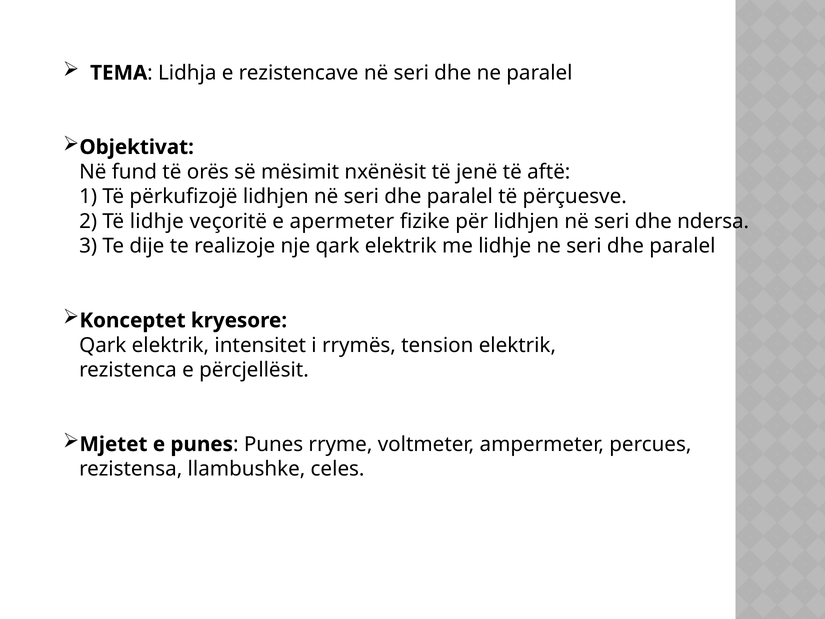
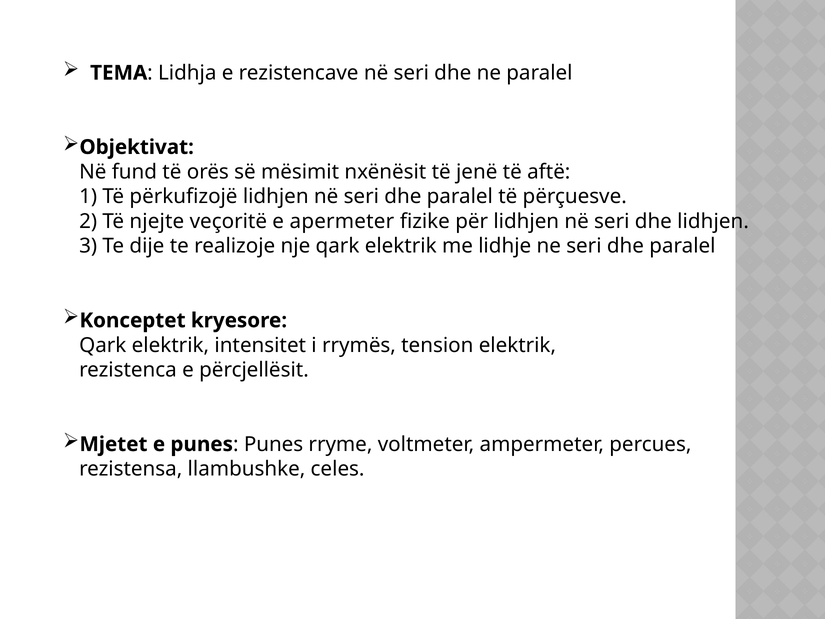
Të lidhje: lidhje -> njejte (157, 221)
dhe ndersa: ndersa -> lidhjen (713, 221)
